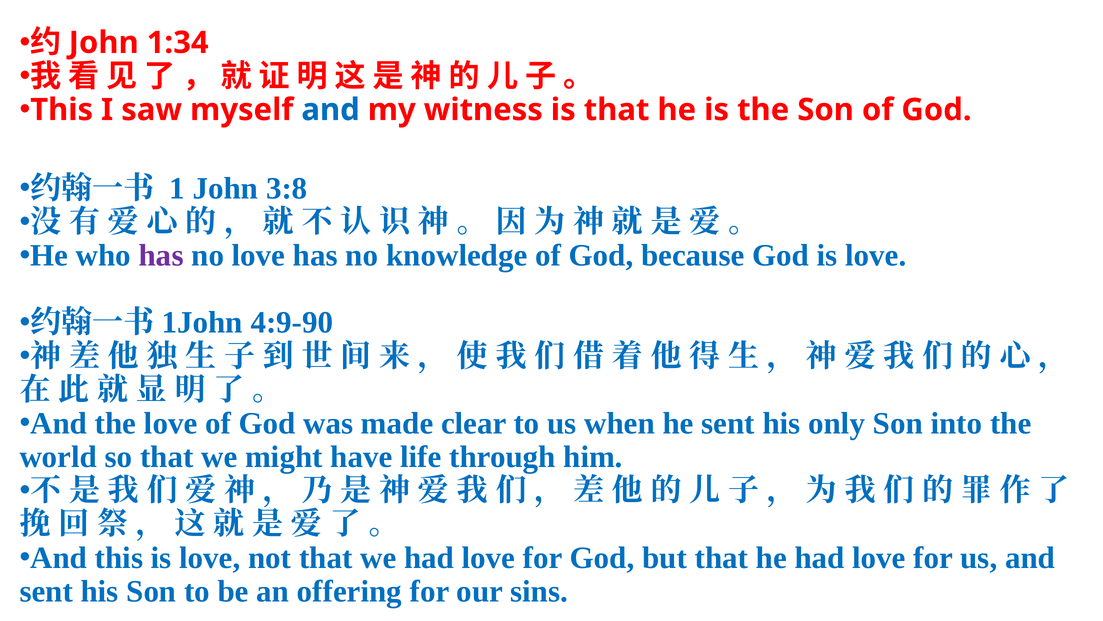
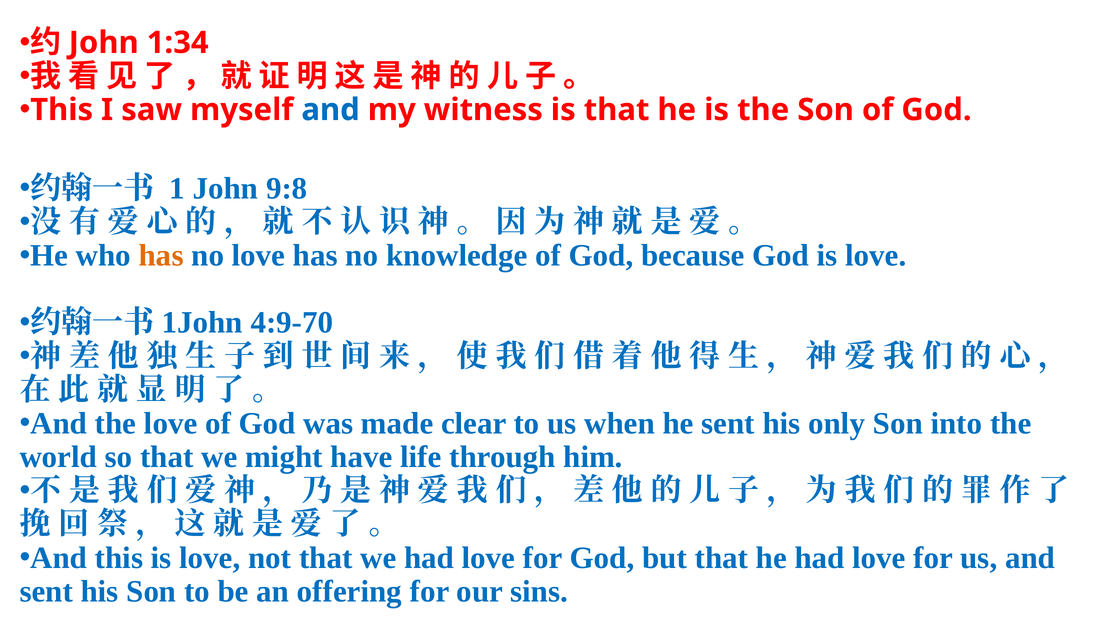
3:8: 3:8 -> 9:8 (287, 188)
has colour: purple -> orange (161, 255)
4:9-90: 4:9-90 -> 4:9-70 (292, 322)
